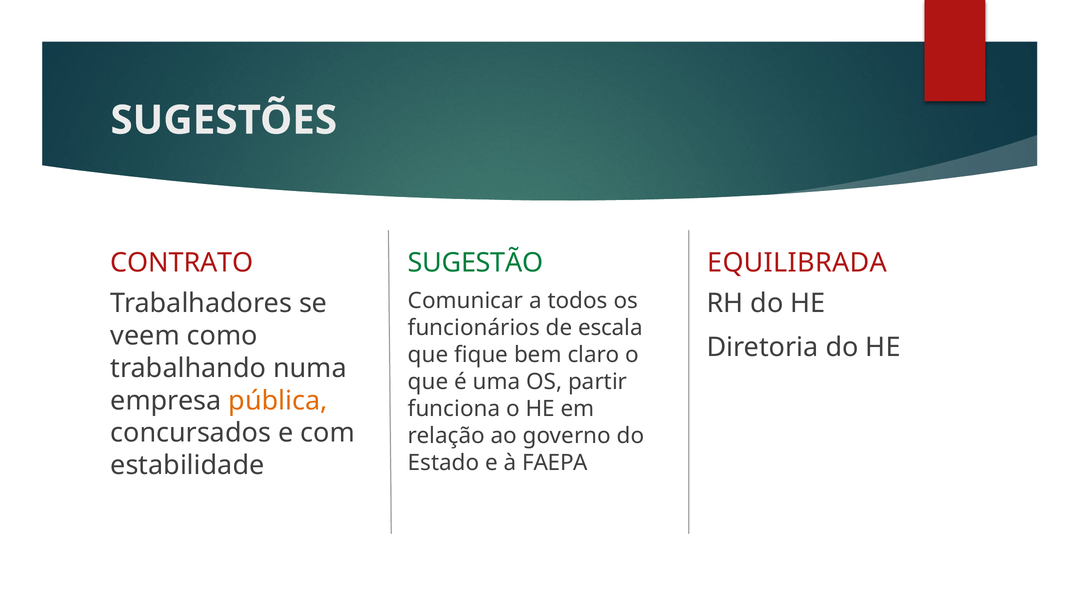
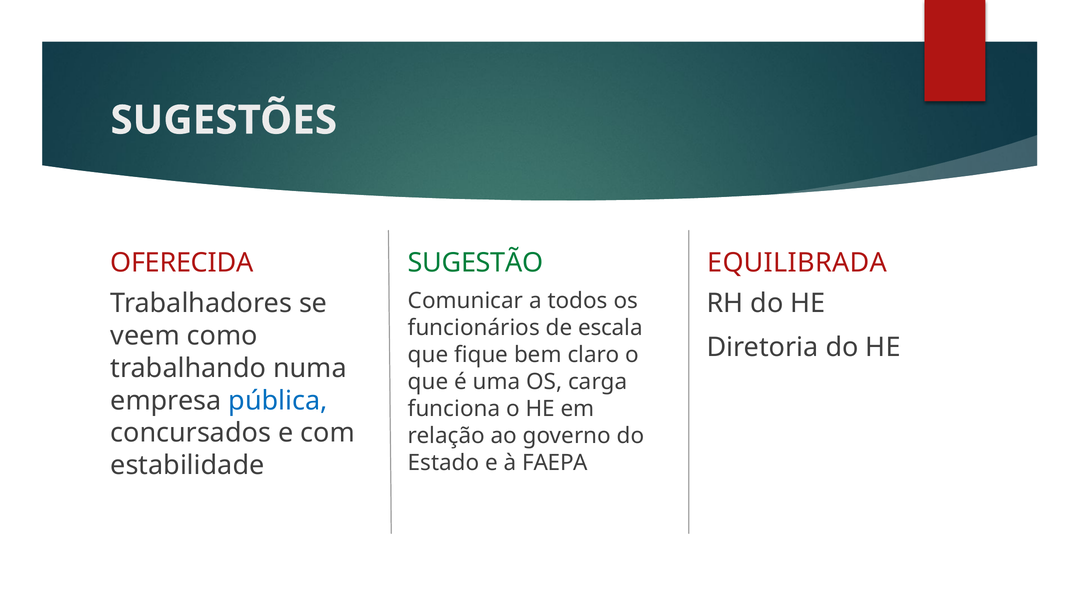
CONTRATO: CONTRATO -> OFERECIDA (182, 263)
partir: partir -> carga (598, 382)
pública colour: orange -> blue (278, 401)
